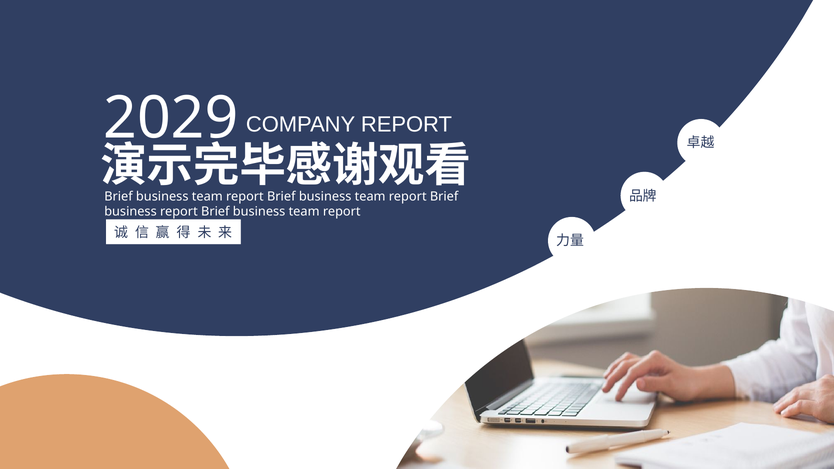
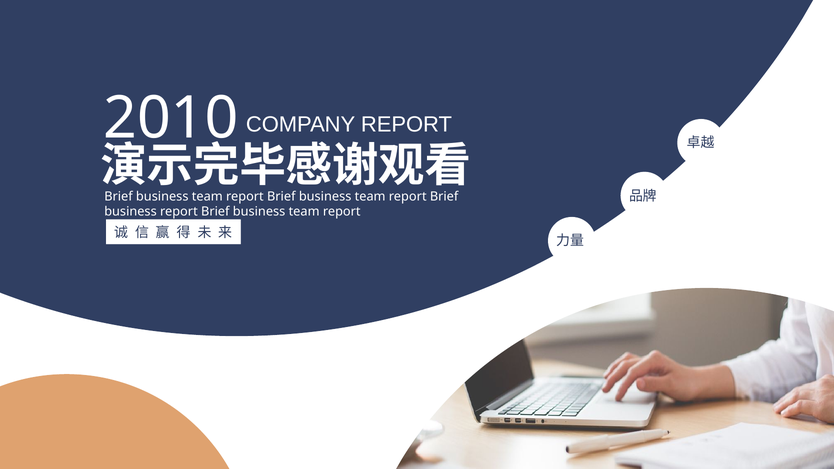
2029: 2029 -> 2010 (171, 118)
